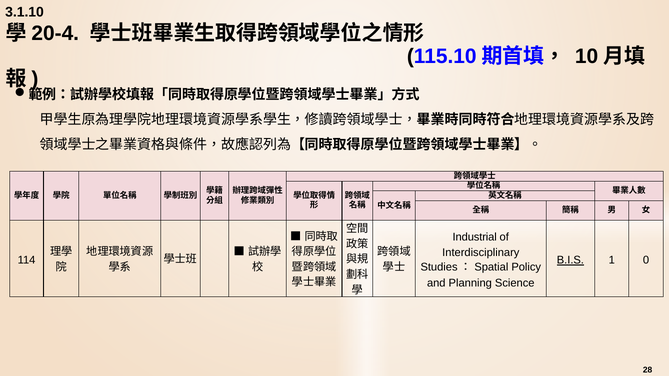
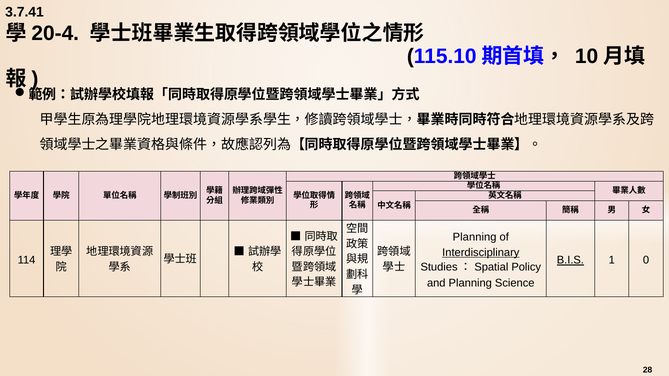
3.1.10: 3.1.10 -> 3.7.41 (25, 12)
Industrial: Industrial -> Planning (475, 237)
Interdisciplinary underline: none -> present (481, 253)
